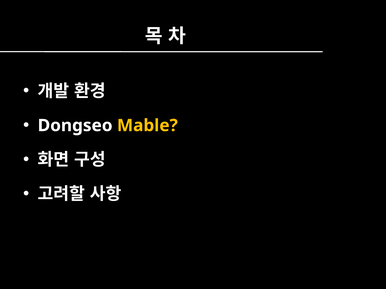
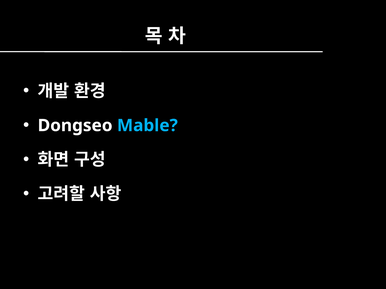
Mable colour: yellow -> light blue (147, 126)
